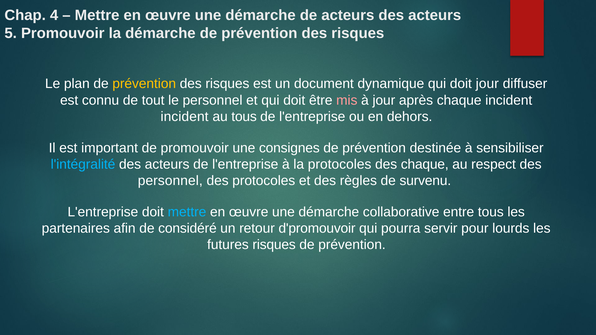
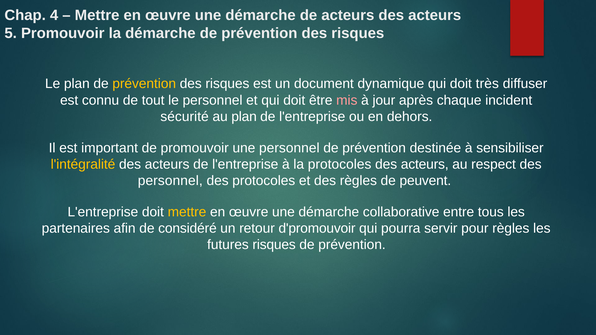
doit jour: jour -> très (487, 84)
incident: incident -> sécurité (185, 117)
au tous: tous -> plan (244, 117)
une consignes: consignes -> personnel (289, 148)
l'intégralité colour: light blue -> yellow (83, 164)
chaque: chaque -> acteurs (425, 164)
survenu: survenu -> peuvent (425, 181)
mettre colour: light blue -> yellow (187, 212)
pour lourds: lourds -> règles (511, 228)
